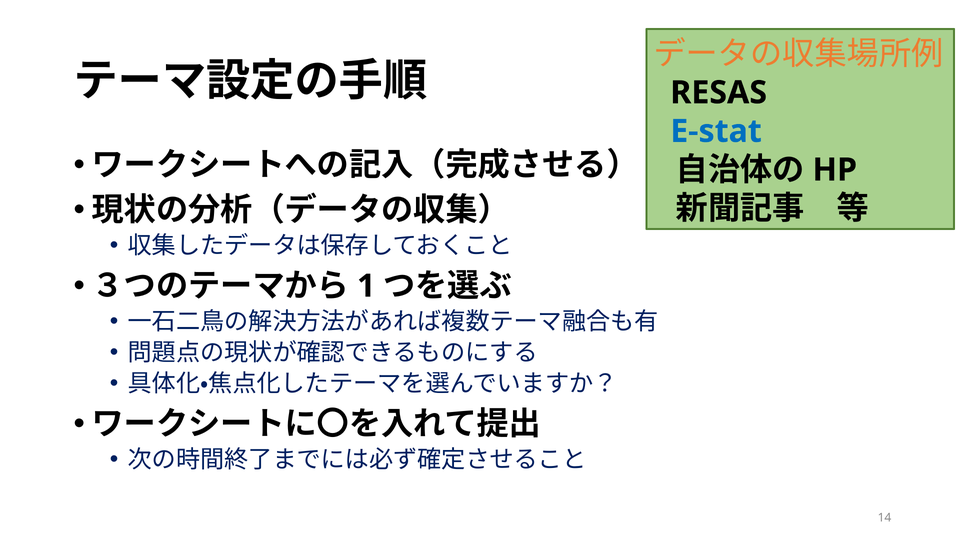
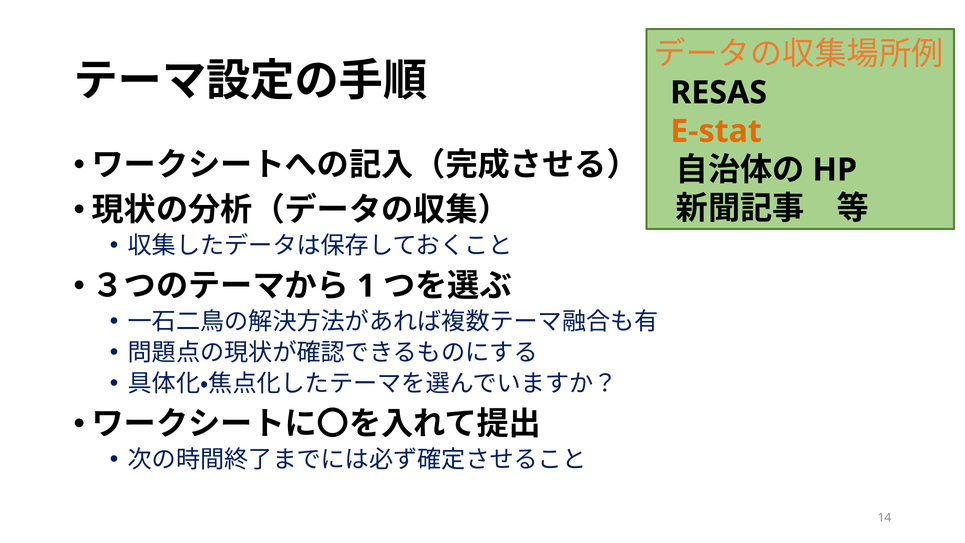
E-stat colour: blue -> orange (716, 131)
